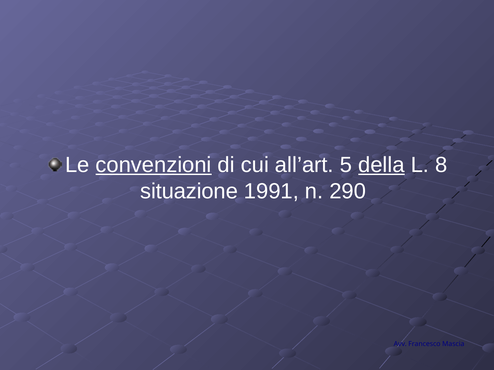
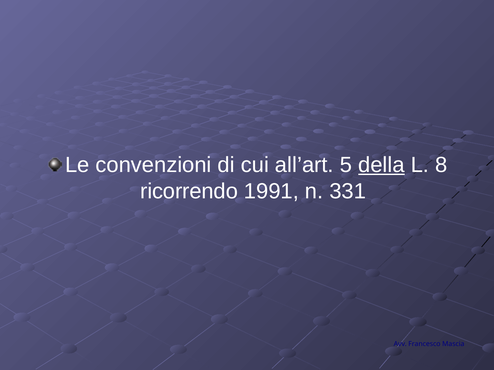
convenzioni underline: present -> none (154, 165)
situazione: situazione -> ricorrendo (189, 191)
290: 290 -> 331 (348, 191)
